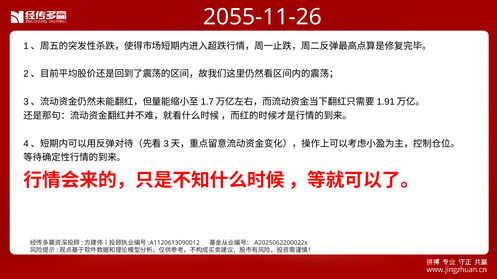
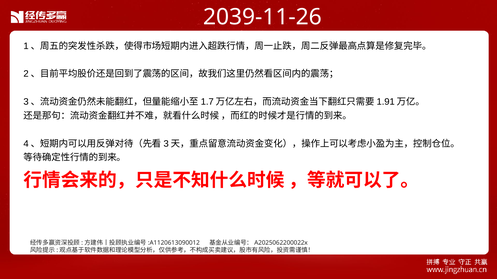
2055-11-26: 2055-11-26 -> 2039-11-26 (262, 17)
